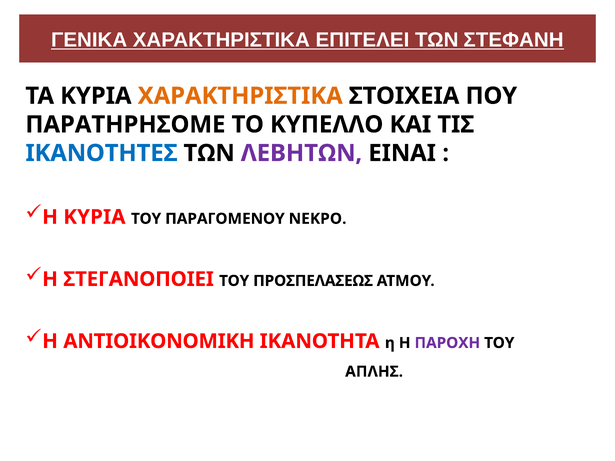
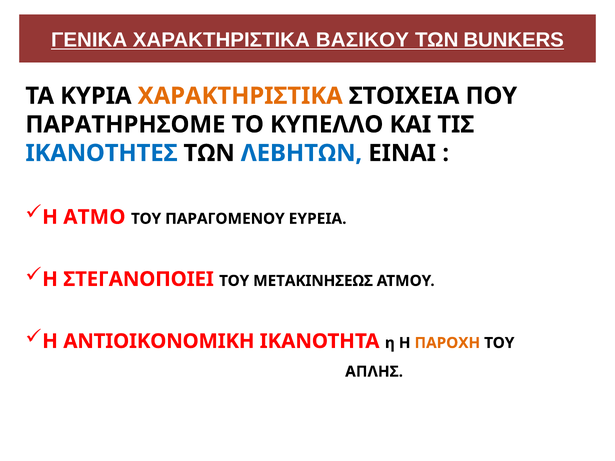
ΕΠΙΤΕΛΕΙ: ΕΠΙΤΕΛΕΙ -> ΒΑΣΙΚΟΥ (362, 40)
ΣΤΕΦΑΝΗ: ΣΤΕΦΑΝΗ -> BUNKERS (514, 40)
ΛΕΒΗΤΩΝ colour: purple -> blue (301, 153)
Η ΚΥΡΙΑ: ΚΥΡΙΑ -> ΑΤΜΟ (94, 217)
ΝΕΚΡΟ: ΝΕΚΡΟ -> ΕΥΡΕΙΑ (318, 219)
ΠΡΟΣΠΕΛΑΣΕΩΣ: ΠΡΟΣΠΕΛΑΣΕΩΣ -> ΜΕΤΑΚΙΝΗΣΕΩΣ (313, 281)
ΠΑΡΟΧΗ colour: purple -> orange (447, 343)
